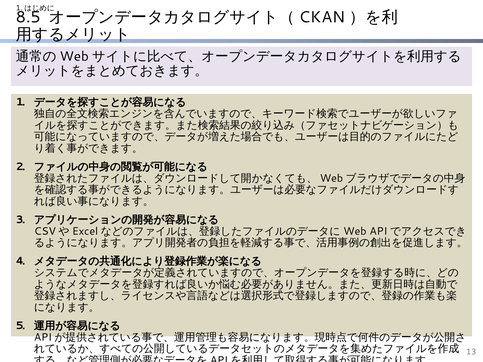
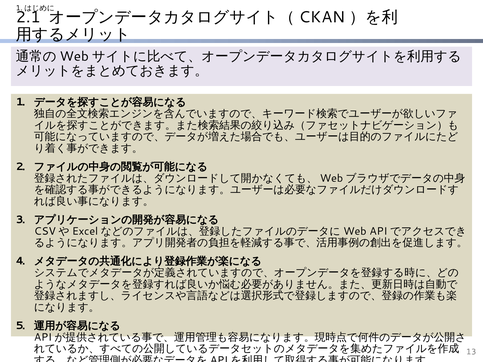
8.5: 8.5 -> 2.1 (28, 17)
